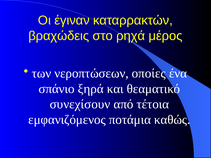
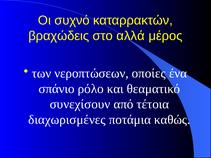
έγιναν: έγιναν -> συχνό (72, 20)
ρηχά: ρηχά -> αλλά (131, 36)
ξηρά: ξηρά -> ρόλο (91, 89)
εμφανιζόμενος: εμφανιζόμενος -> διαχωρισμένες (67, 120)
